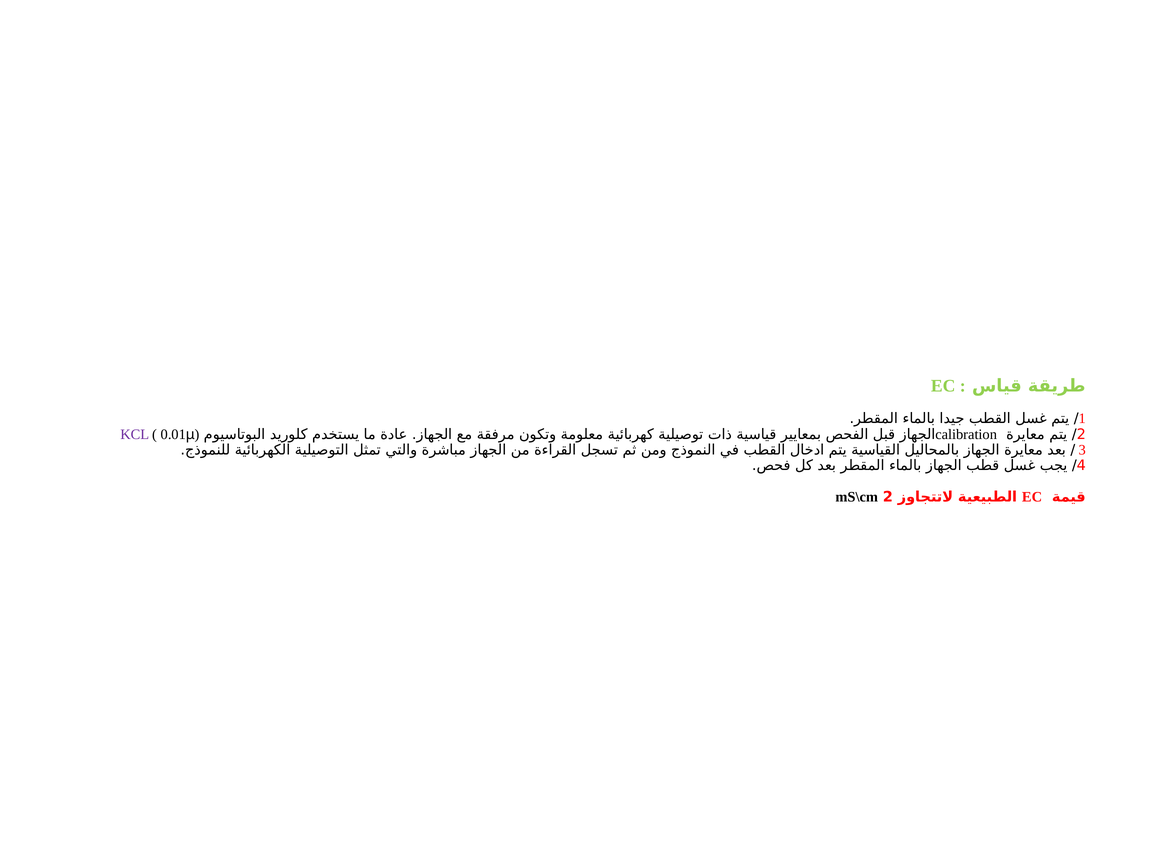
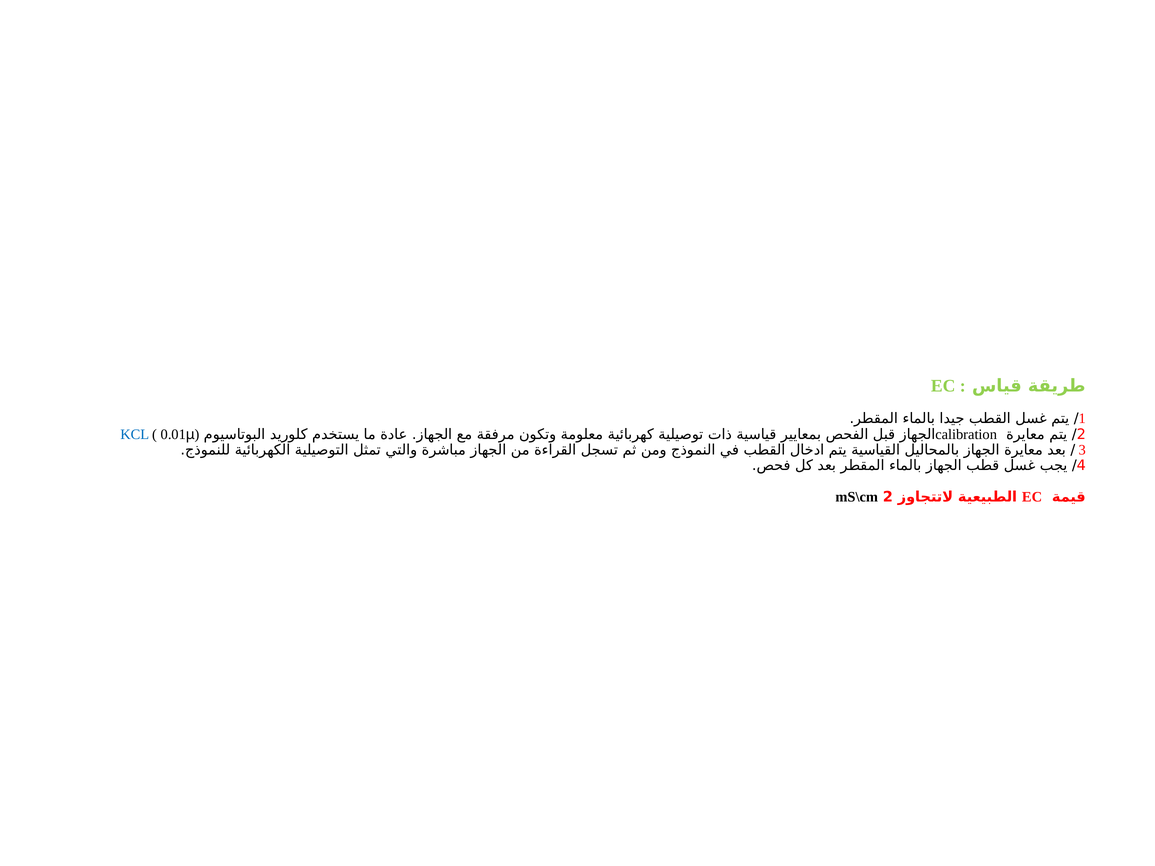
KCL colour: purple -> blue (135, 434)
